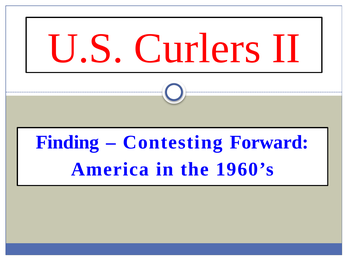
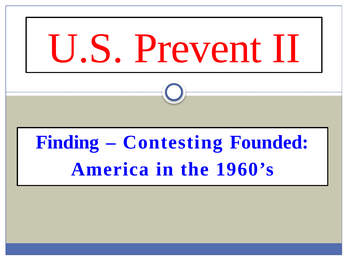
Curlers: Curlers -> Prevent (198, 48)
Forward: Forward -> Founded (269, 142)
